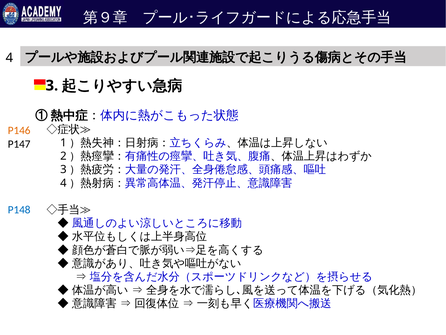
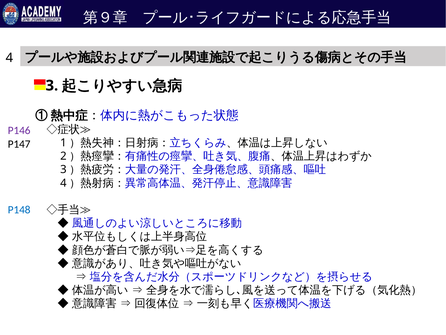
P146 colour: orange -> purple (19, 130)
